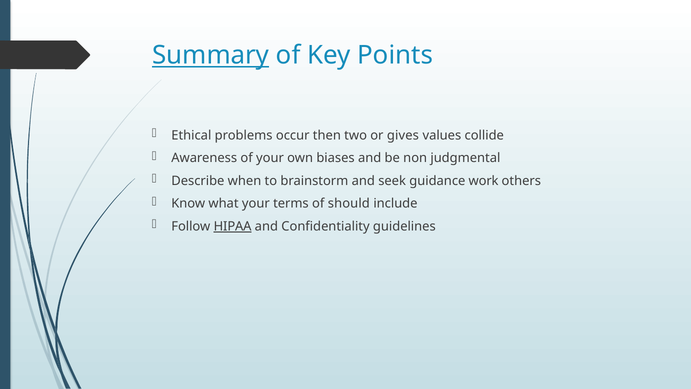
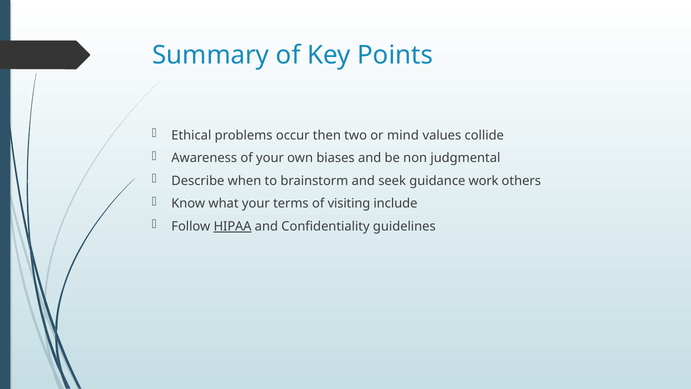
Summary underline: present -> none (211, 55)
gives: gives -> mind (403, 135)
should: should -> visiting (349, 203)
